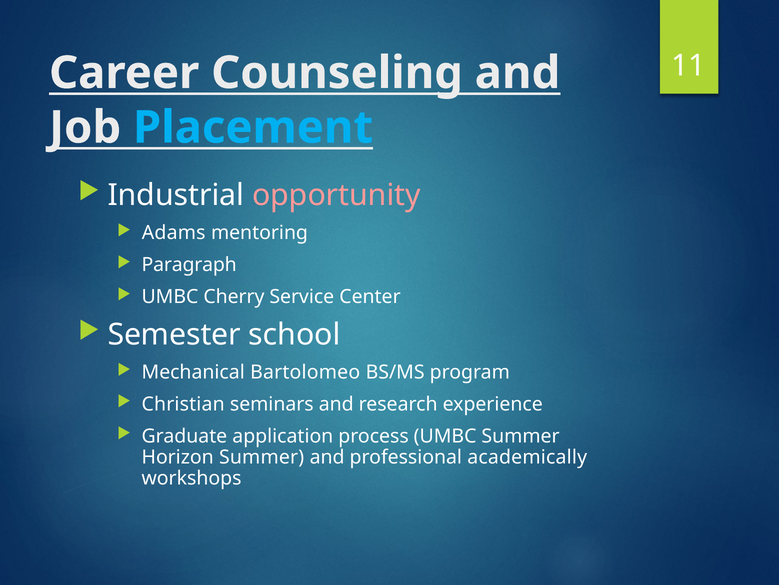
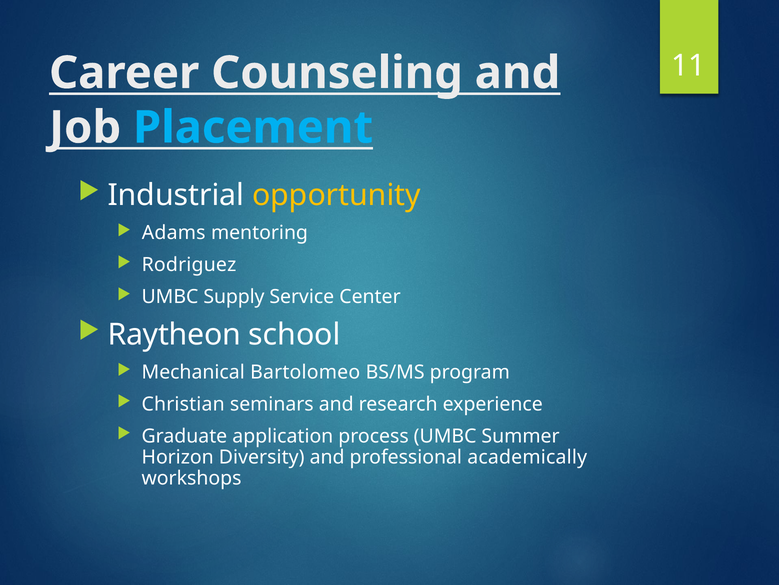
opportunity colour: pink -> yellow (336, 195)
Paragraph: Paragraph -> Rodriguez (189, 265)
Cherry: Cherry -> Supply (234, 296)
Semester: Semester -> Raytheon (174, 334)
Horizon Summer: Summer -> Diversity (262, 457)
